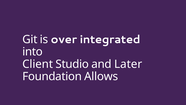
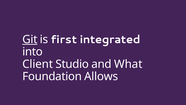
Git underline: none -> present (30, 39)
over: over -> first (64, 39)
Later: Later -> What (128, 64)
